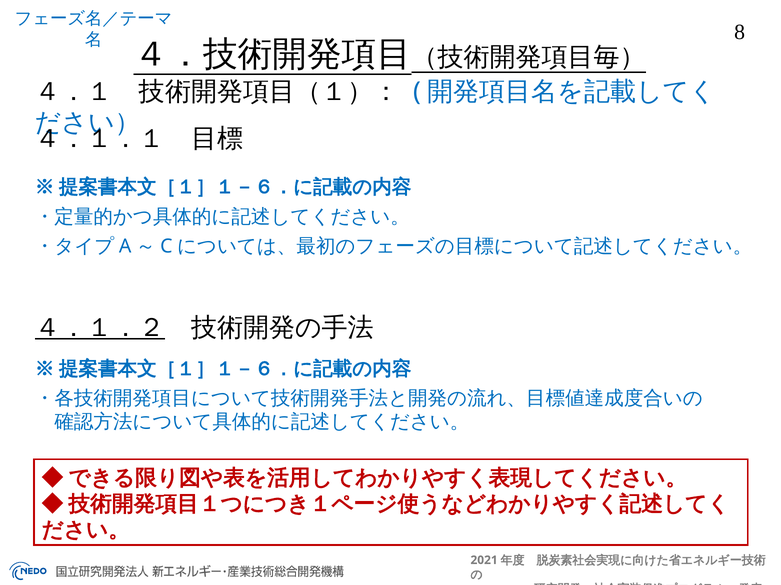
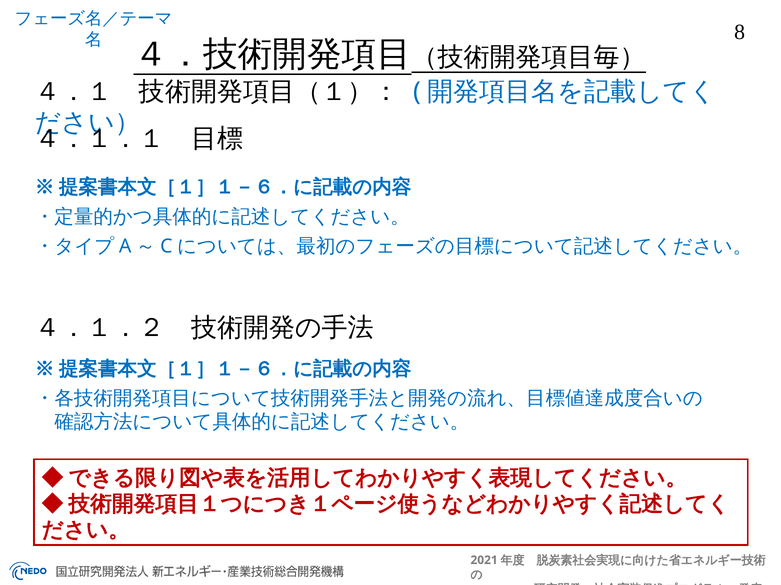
４．１．２ underline: present -> none (100, 328)
